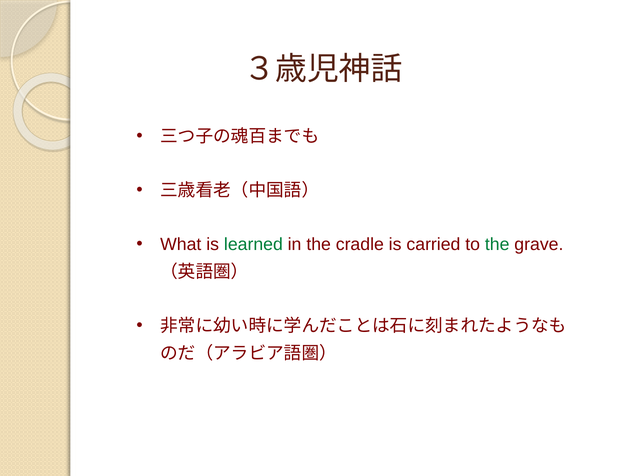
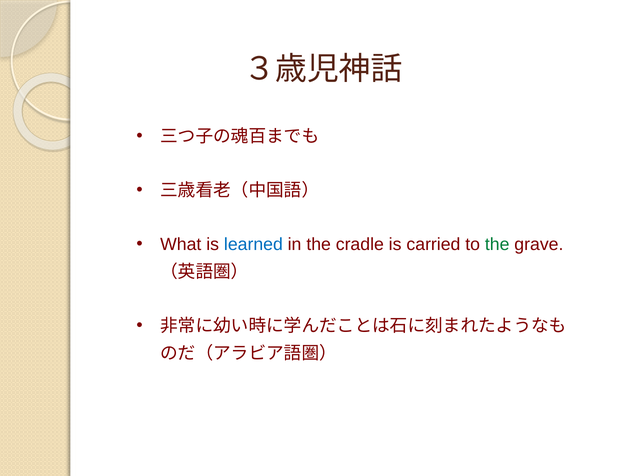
learned colour: green -> blue (253, 245)
